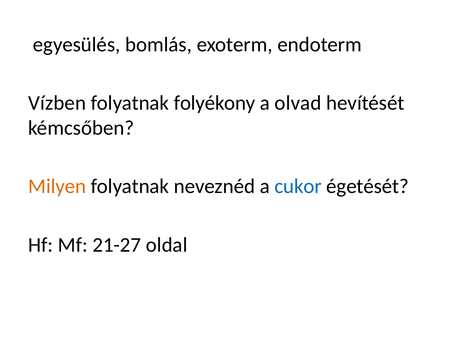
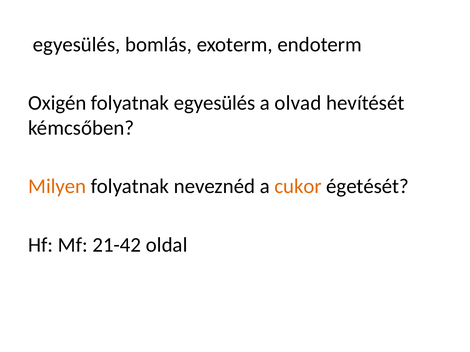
Vízben: Vízben -> Oxigén (57, 103)
folyatnak folyékony: folyékony -> egyesülés (215, 103)
cukor colour: blue -> orange (298, 187)
21-27: 21-27 -> 21-42 (117, 245)
